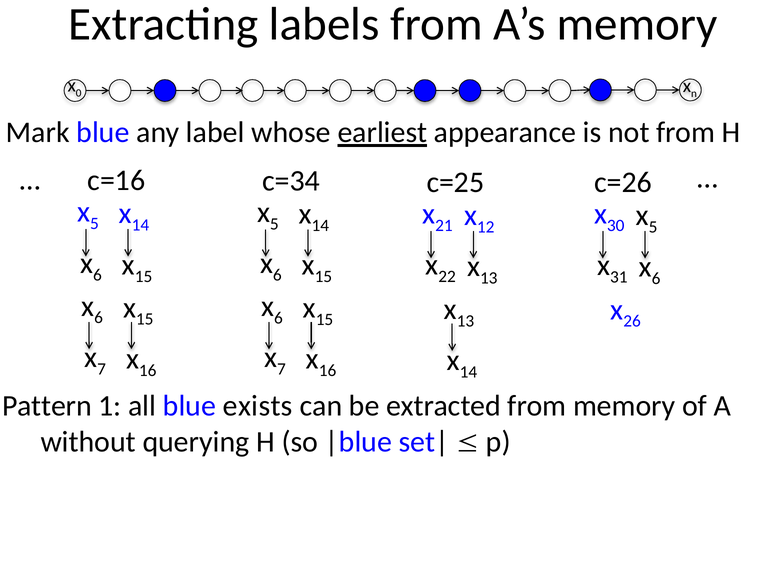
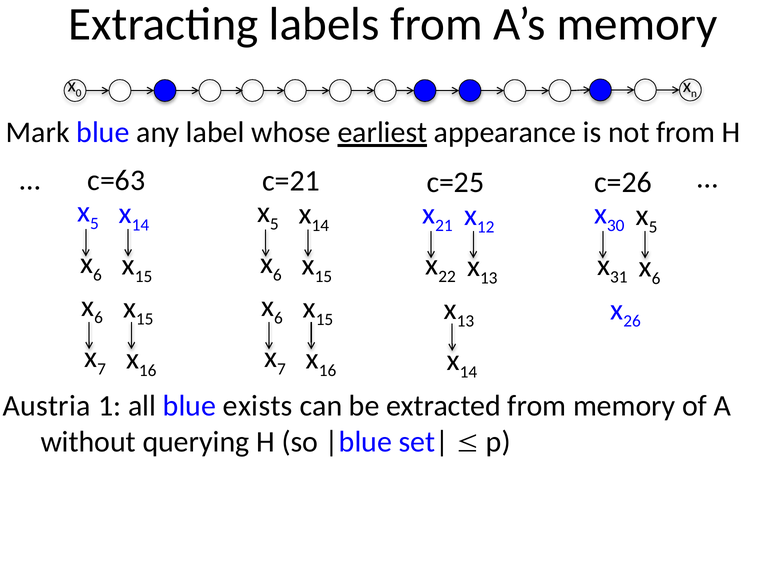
c=16: c=16 -> c=63 (116, 181)
c=34: c=34 -> c=21 (291, 181)
Pattern: Pattern -> Austria (47, 406)
